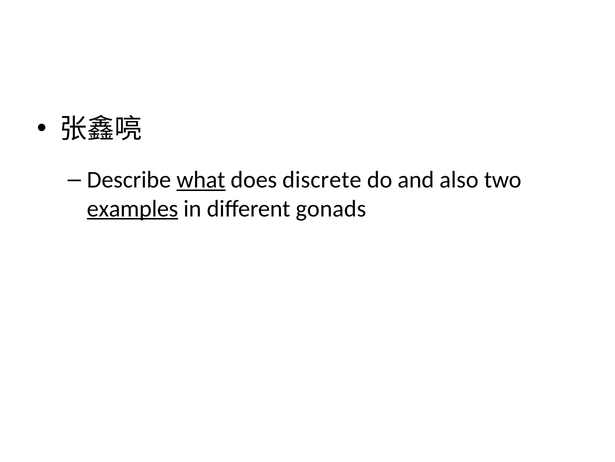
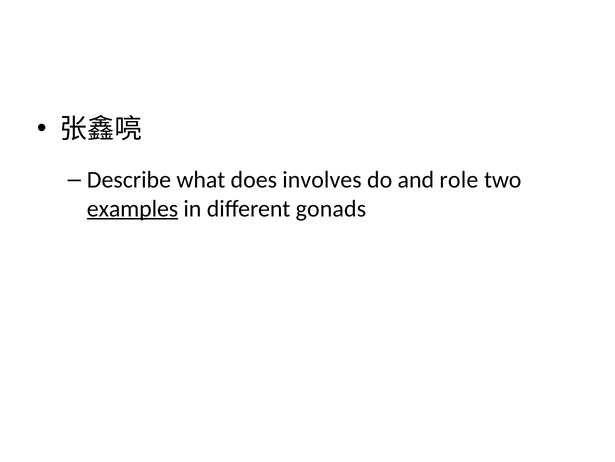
what underline: present -> none (201, 180)
discrete: discrete -> involves (322, 180)
also: also -> role (459, 180)
